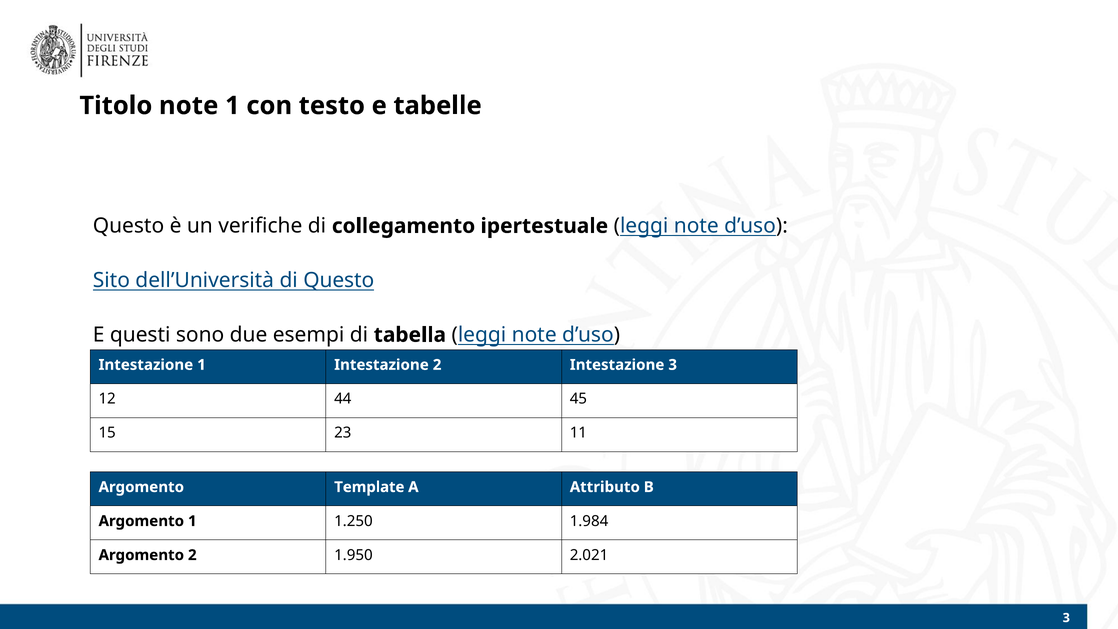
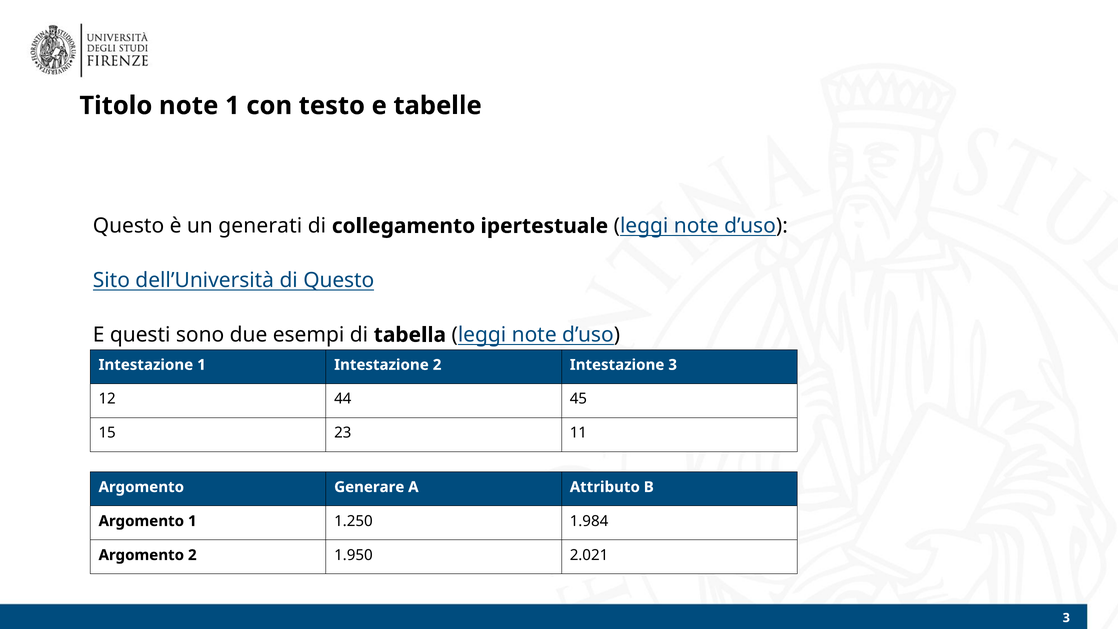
verifiche: verifiche -> generati (260, 226)
Template: Template -> Generare (369, 487)
